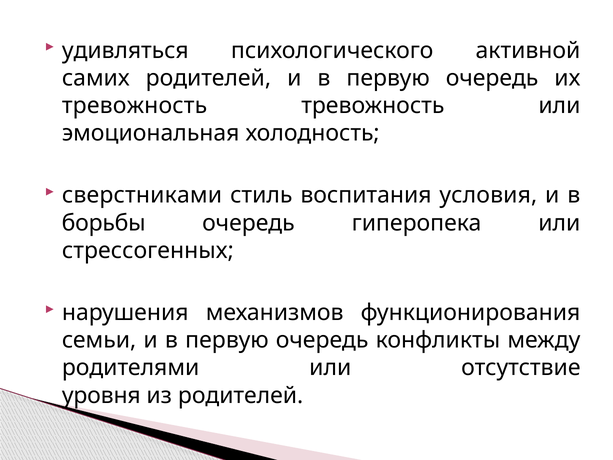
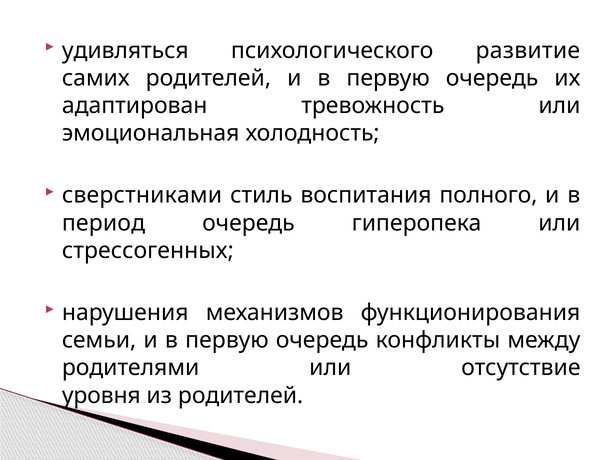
активной: активной -> развитие (528, 50)
тревожность: тревожность -> адаптирован (135, 106)
условия: условия -> полного (488, 195)
борьбы: борьбы -> период (103, 223)
